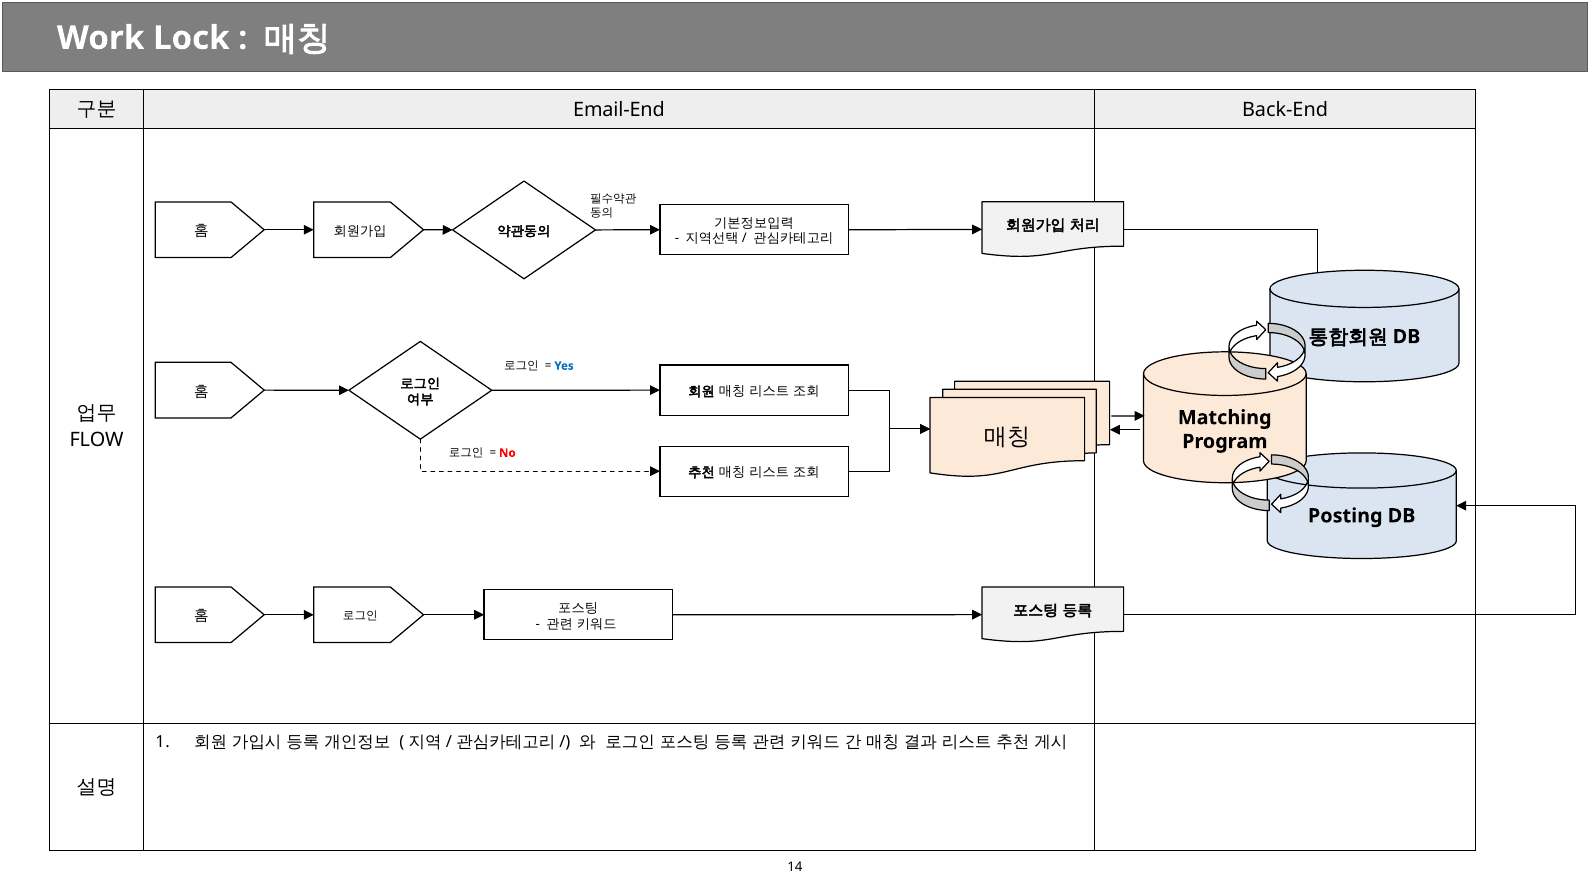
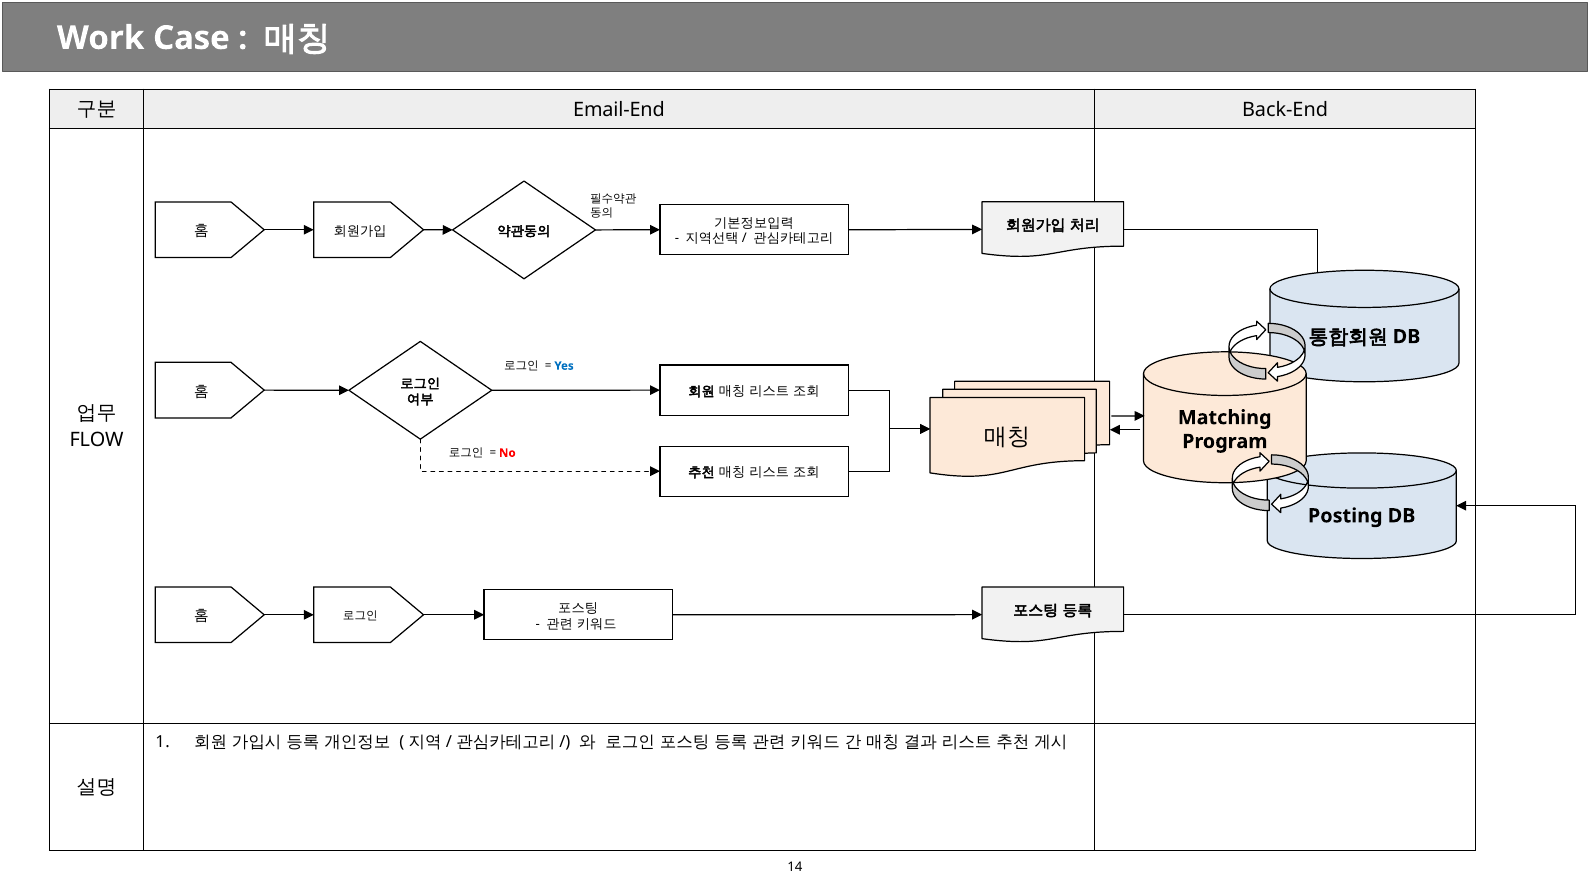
Lock: Lock -> Case (191, 38)
